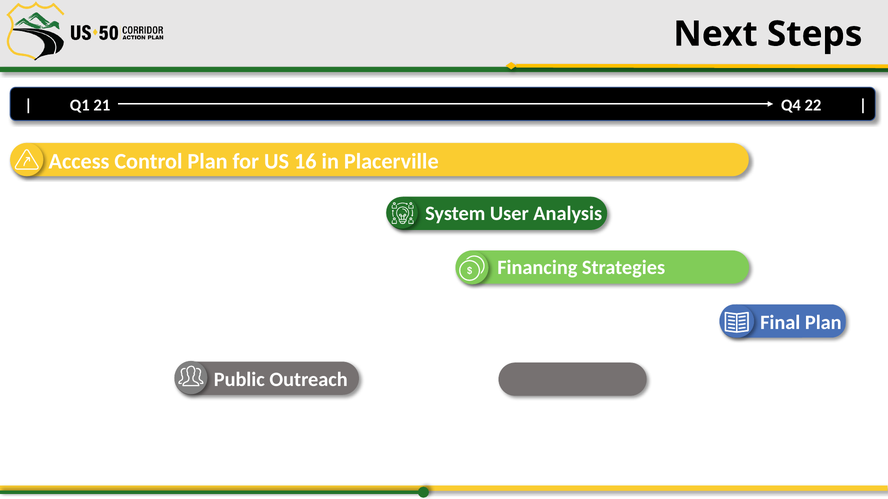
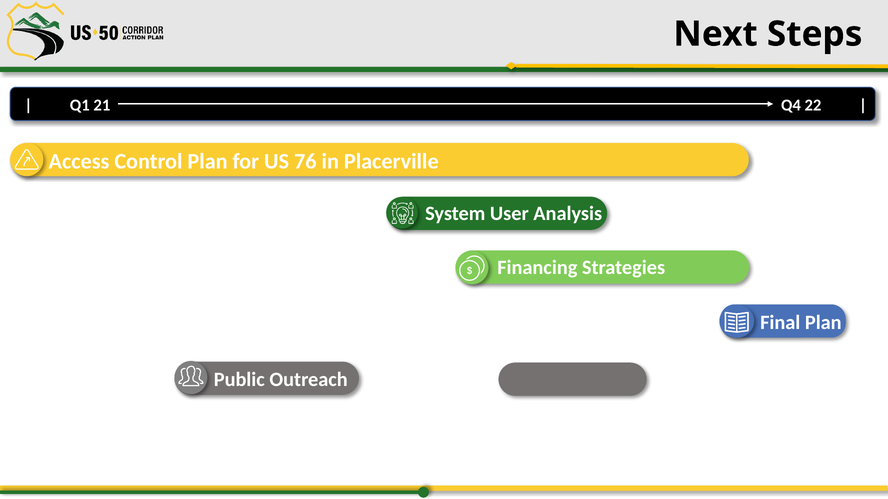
16: 16 -> 76 (305, 162)
